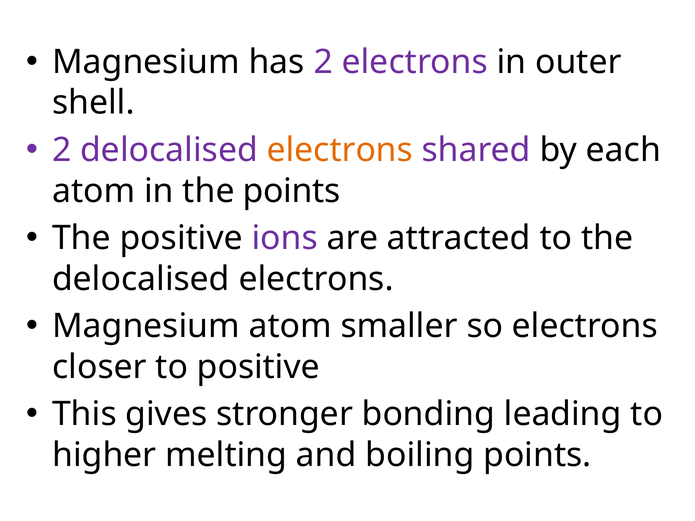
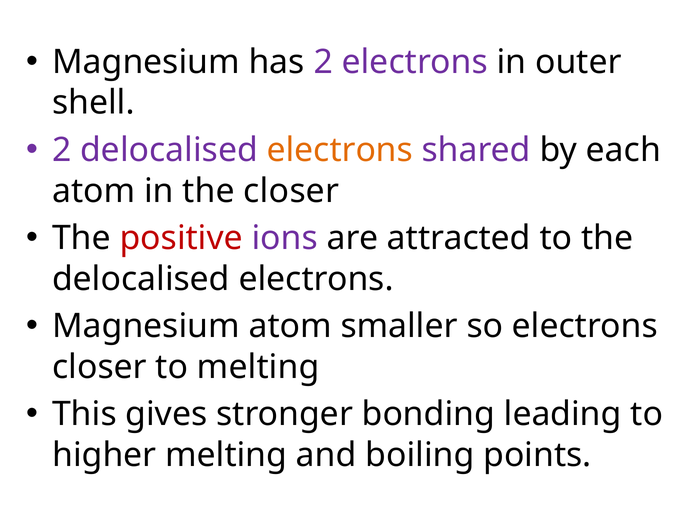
the points: points -> closer (291, 191)
positive colour: black -> red (181, 238)
to positive: positive -> melting (258, 367)
